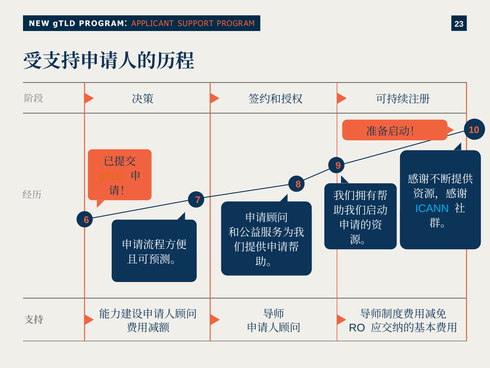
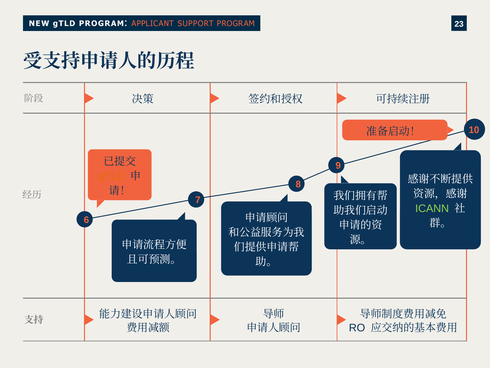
ICANN colour: light blue -> light green (432, 208)
